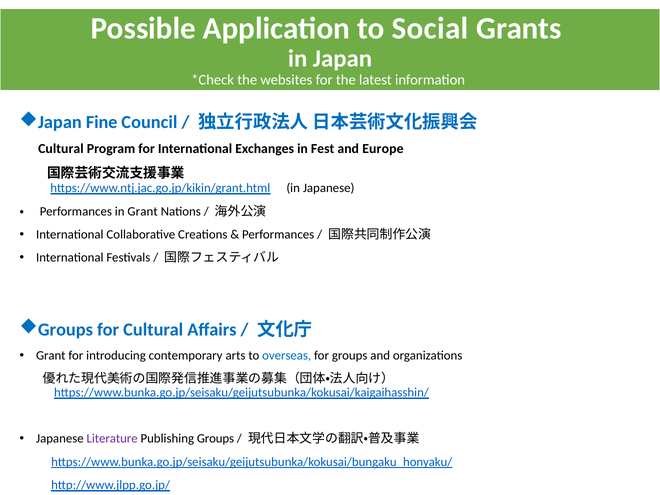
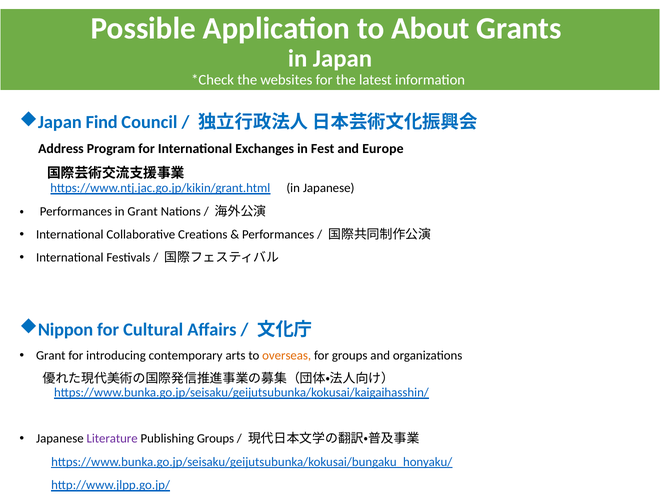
Social: Social -> About (430, 28)
Fine: Fine -> Find (102, 122)
Cultural: Cultural -> Address (61, 149)
Groups: Groups -> Nippon (66, 330)
overseas colour: blue -> orange (287, 356)
